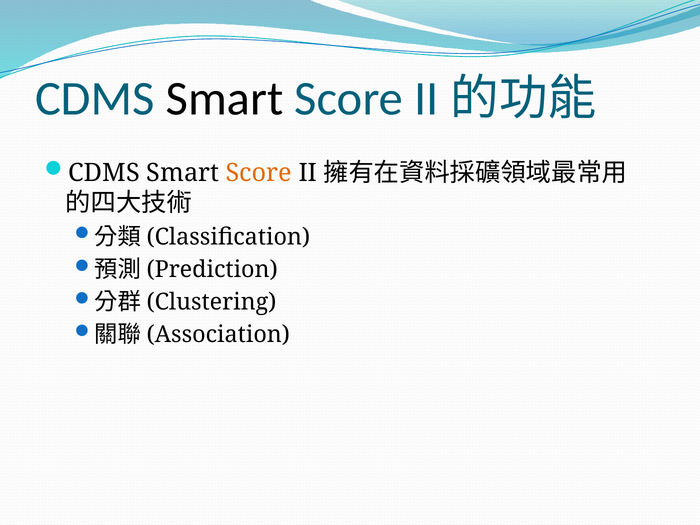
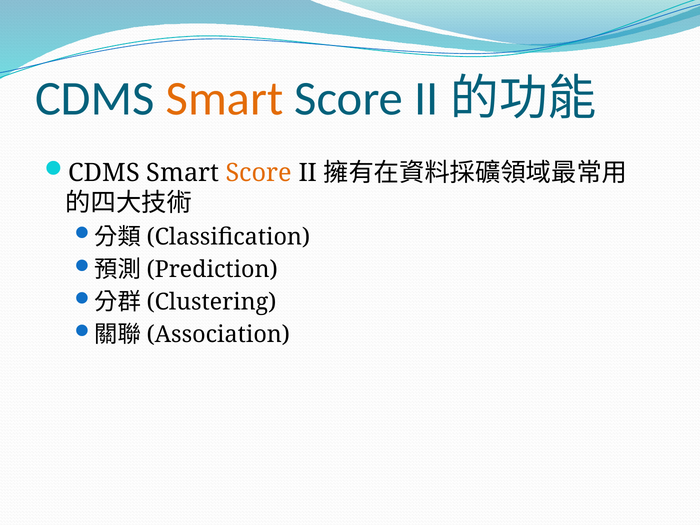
Smart colour: black -> orange (225, 99)
